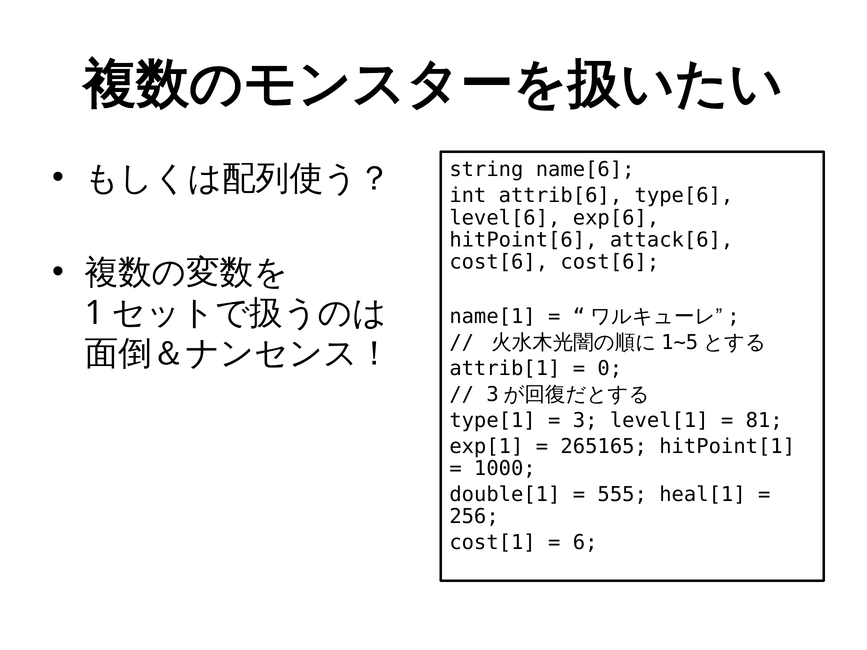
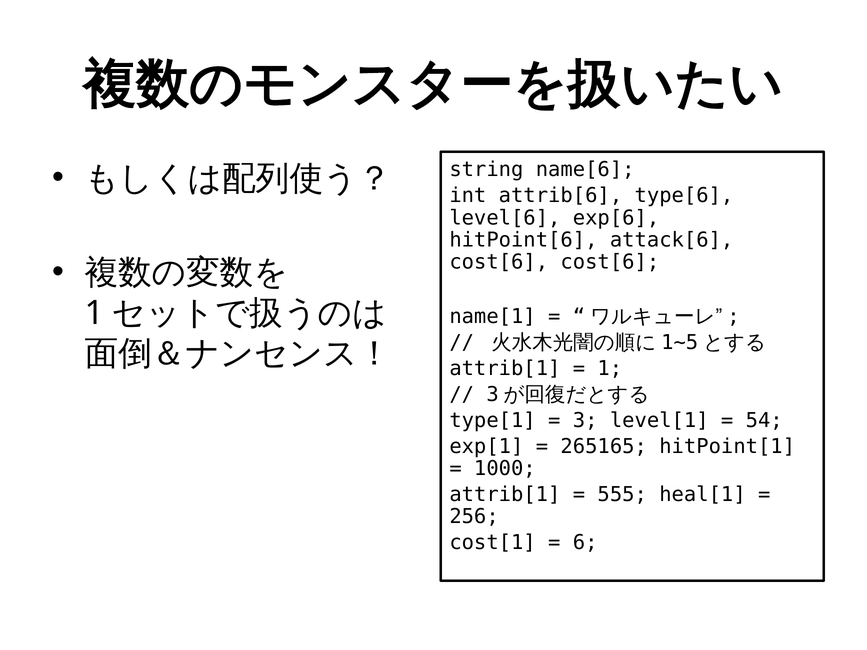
0: 0 -> 1 (610, 369)
81: 81 -> 54 (764, 421)
double[1: double[1 -> attrib[1 (505, 495)
